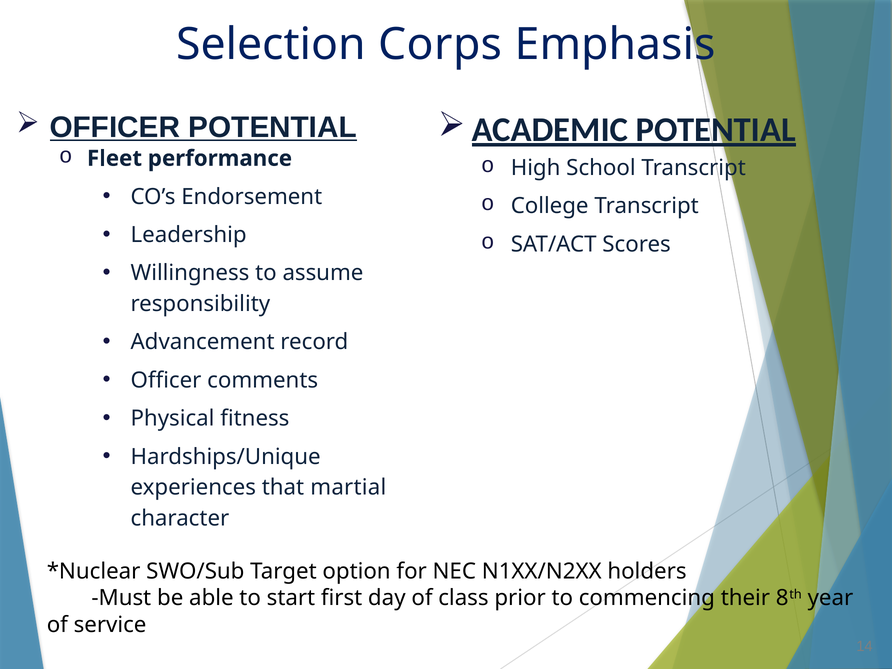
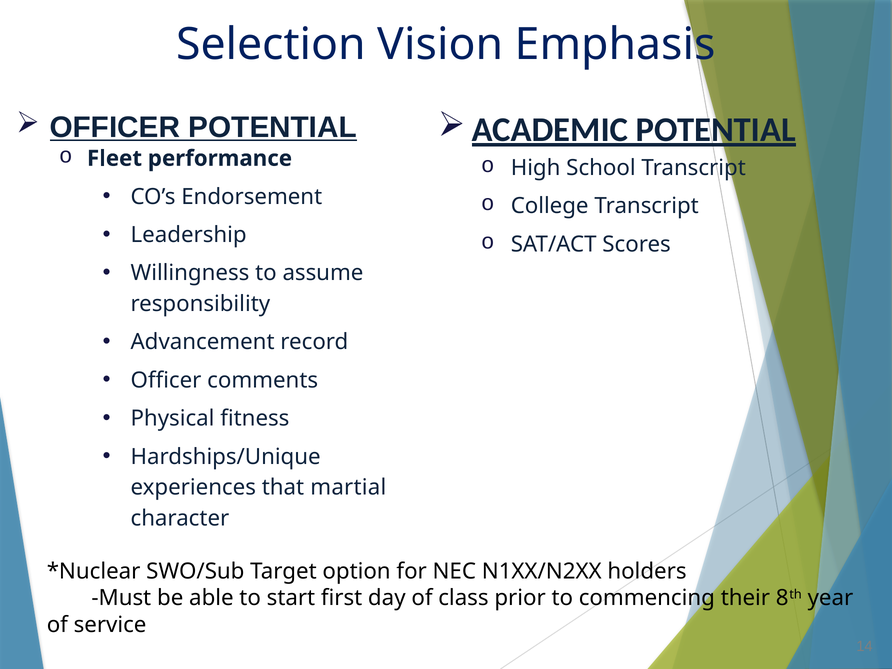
Corps: Corps -> Vision (440, 44)
